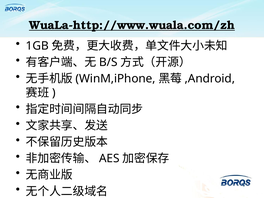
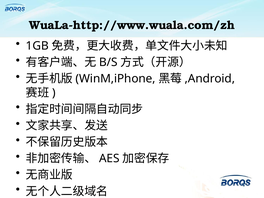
WuaLa-http://www.wuala.com/zh underline: present -> none (132, 25)
